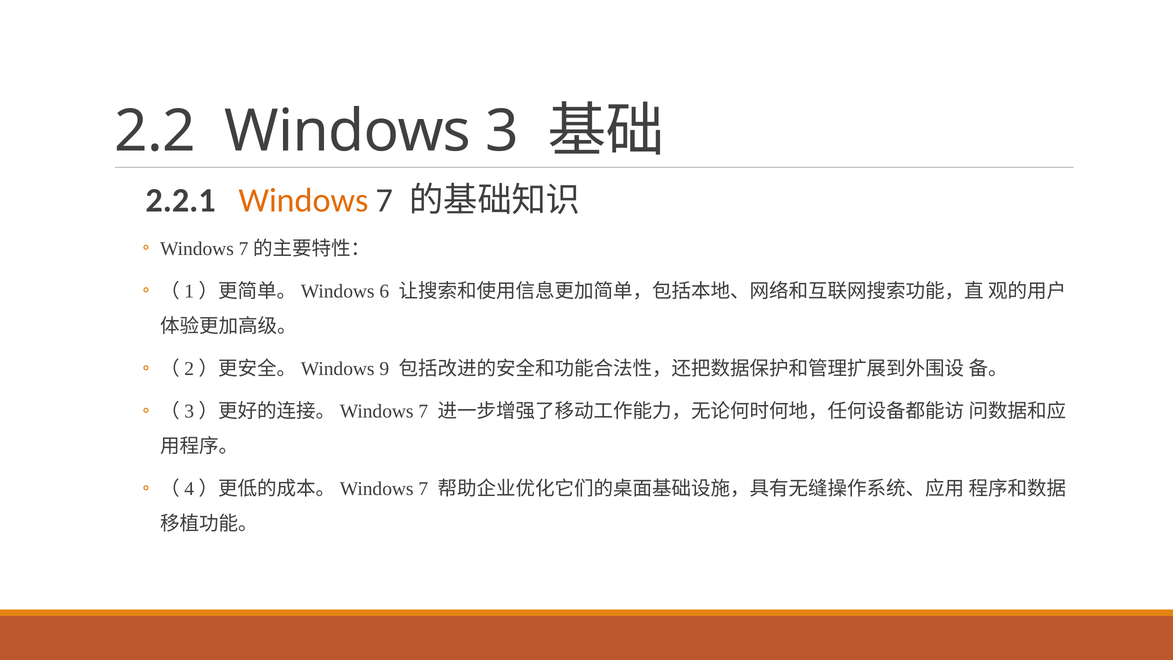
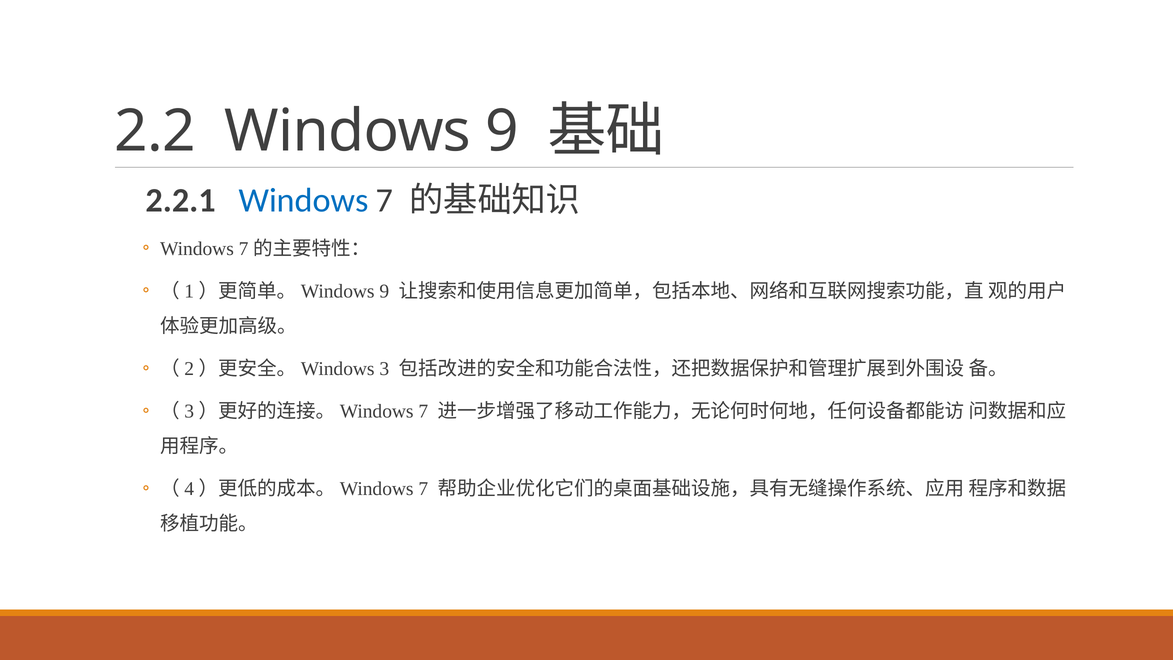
Windows 3: 3 -> 9 (502, 131)
Windows colour: orange -> blue (304, 200)
6: 6 -> 9 (384, 291)
9: 9 -> 3 (384, 369)
